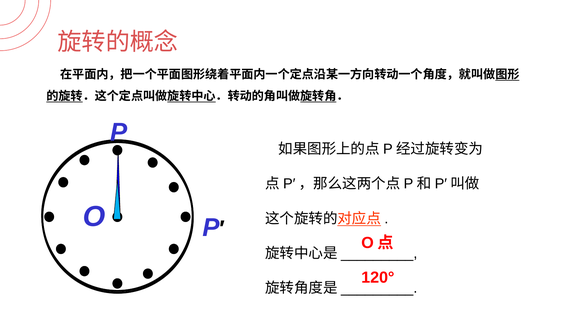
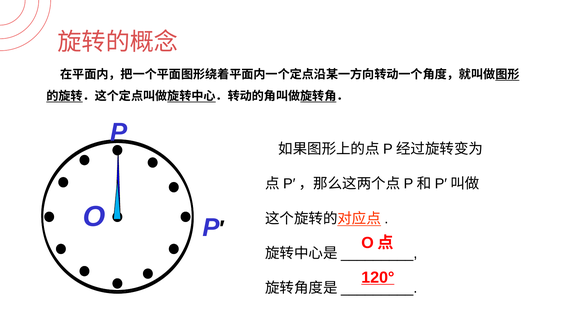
120° underline: none -> present (378, 277)
